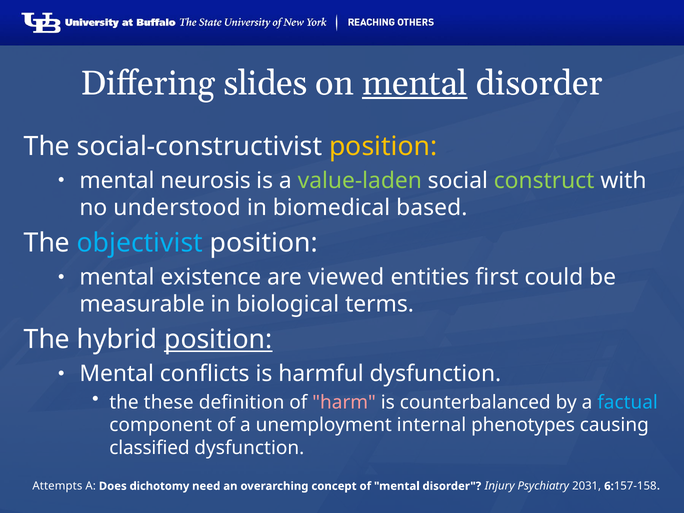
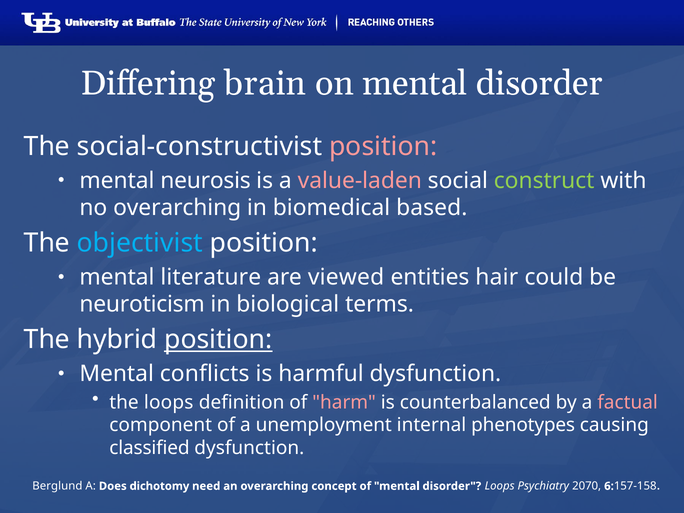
slides: slides -> brain (265, 83)
mental underline: present -> none (415, 83)
position colour: yellow -> pink (383, 147)
value-laden colour: light green -> pink (360, 181)
no understood: understood -> overarching (177, 208)
existence: existence -> literature (211, 277)
first: first -> hair (497, 277)
measurable: measurable -> neuroticism (142, 304)
the these: these -> loops (169, 402)
factual colour: light blue -> pink (628, 402)
Attempts: Attempts -> Berglund (57, 486)
disorder Injury: Injury -> Loops (500, 486)
2031: 2031 -> 2070 (587, 486)
